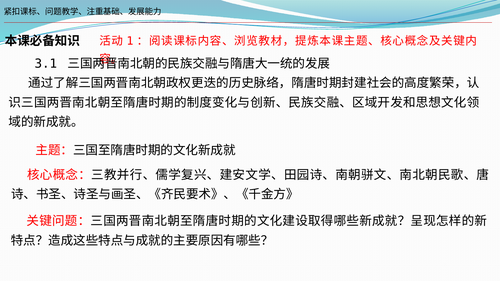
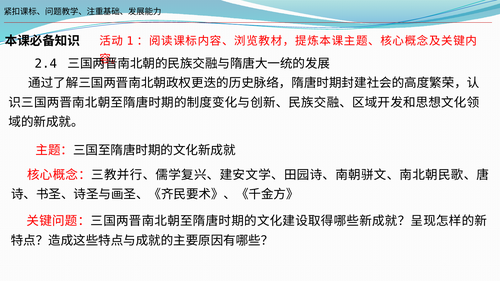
3.1: 3.1 -> 2.4 (46, 64)
